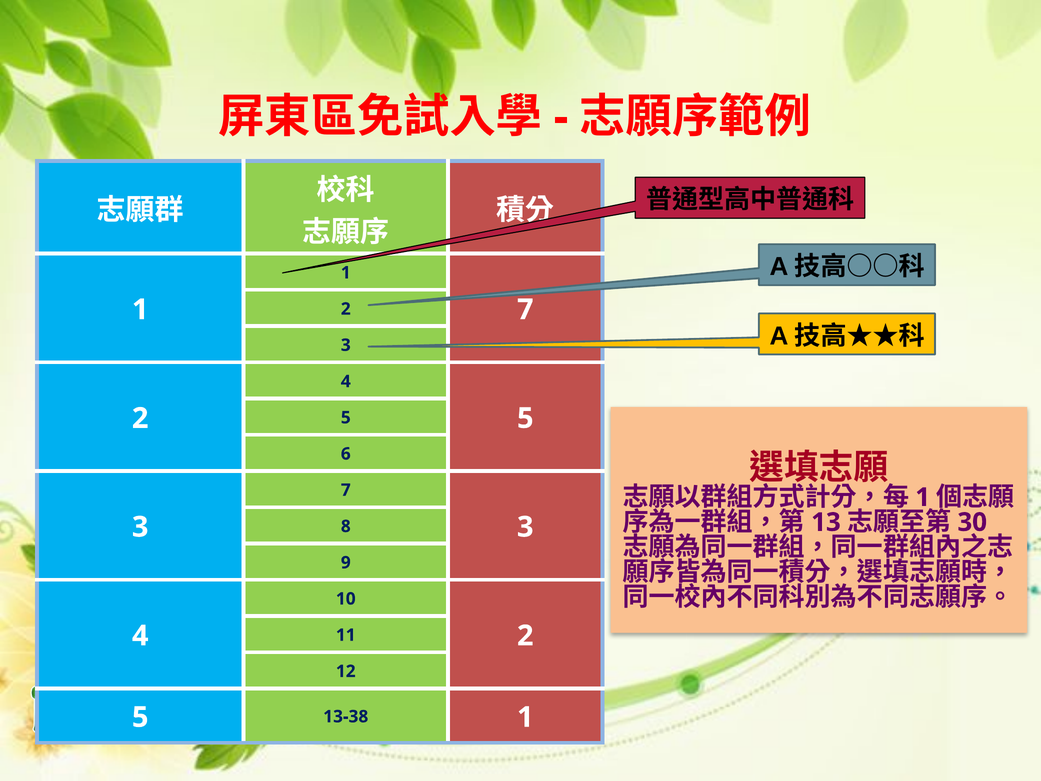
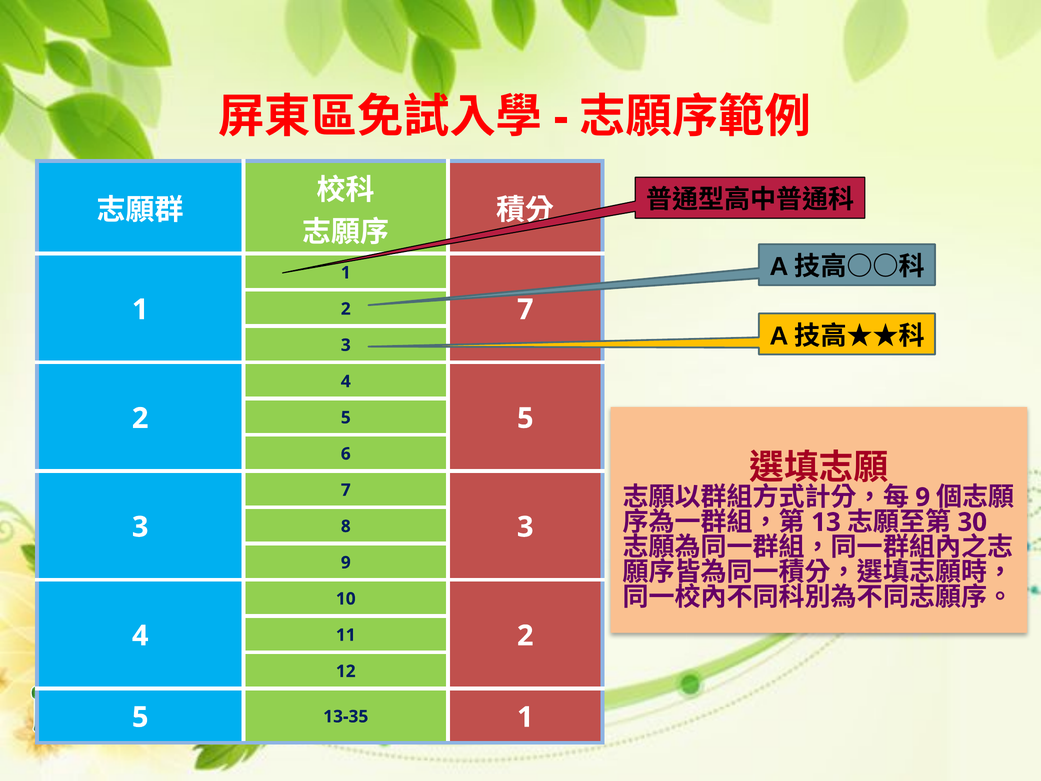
1: 1 -> 9 (923, 497)
13-38: 13-38 -> 13-35 (346, 716)
